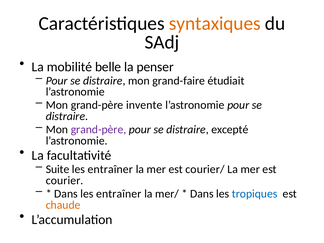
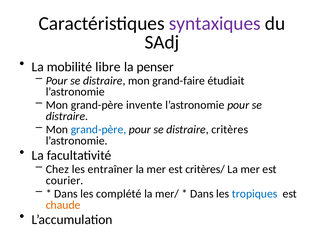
syntaxiques colour: orange -> purple (215, 24)
belle: belle -> libre (108, 67)
grand-père colour: purple -> blue (98, 130)
excepté: excepté -> critères (230, 130)
Suite: Suite -> Chez (57, 169)
courier/: courier/ -> critères/ (205, 169)
Dans les entraîner: entraîner -> complété (119, 194)
